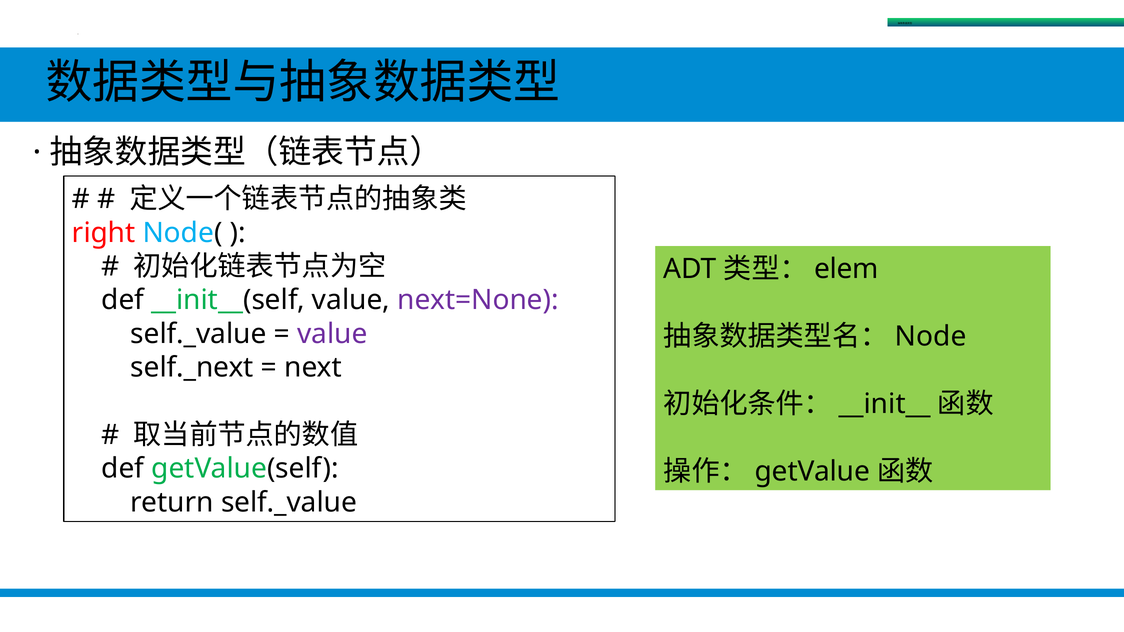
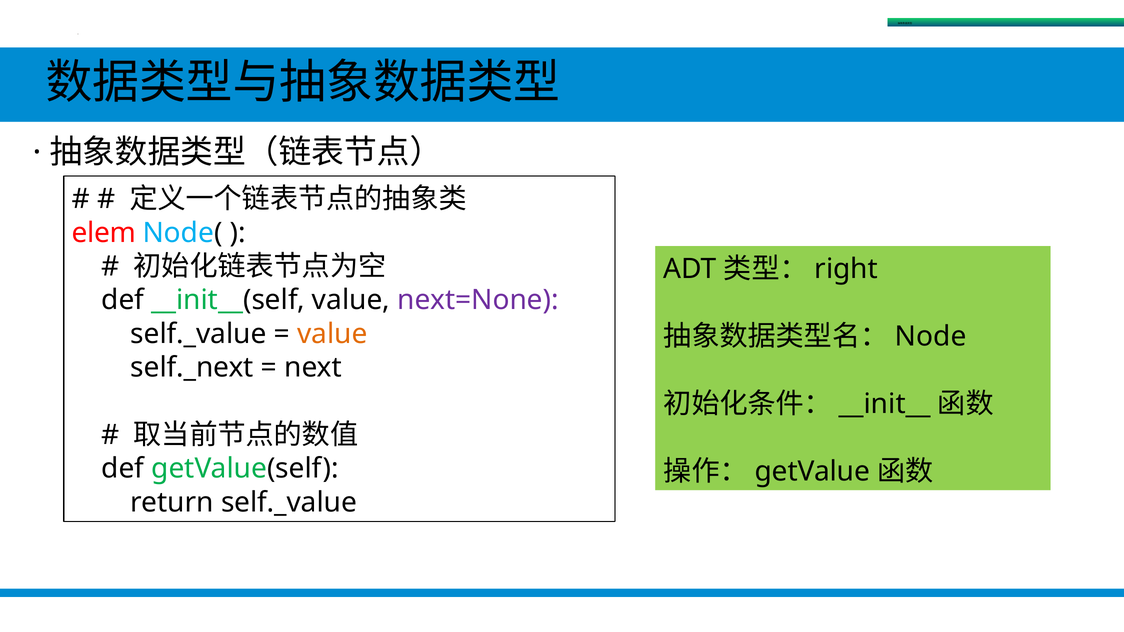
right: right -> elem (104, 233)
elem: elem -> right (846, 269)
value colour: purple -> orange (332, 334)
